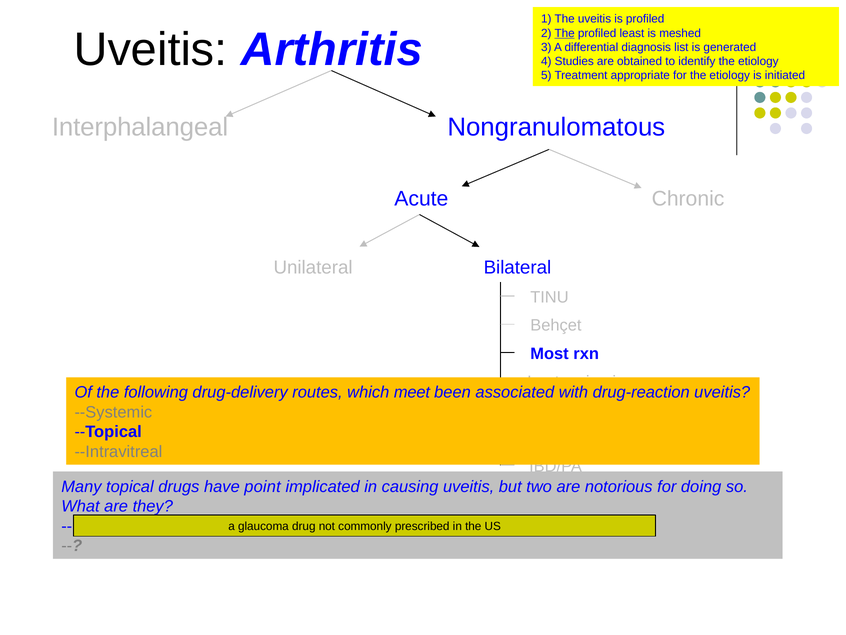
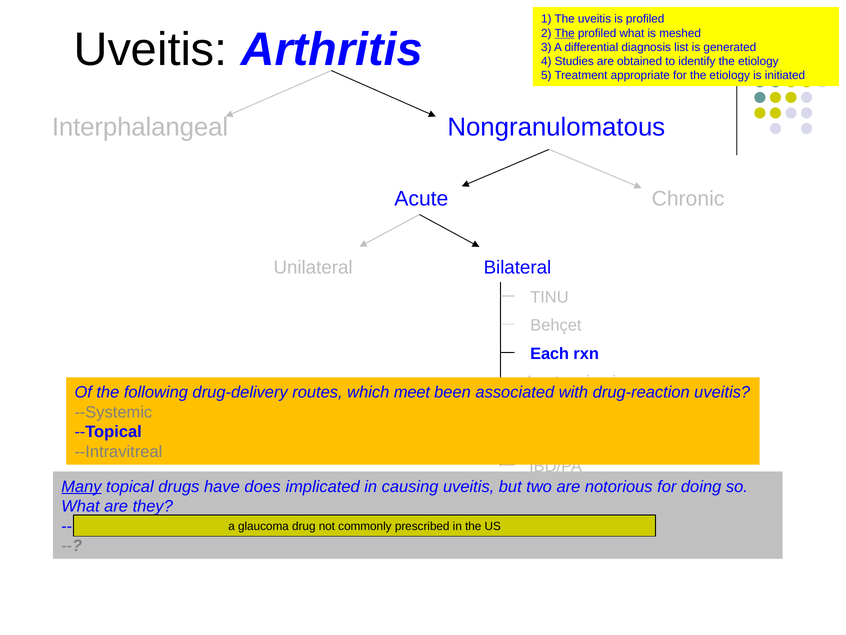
profiled least: least -> what (632, 33)
Most: Most -> Each (550, 353)
Many underline: none -> present (81, 486)
point: point -> does (263, 486)
